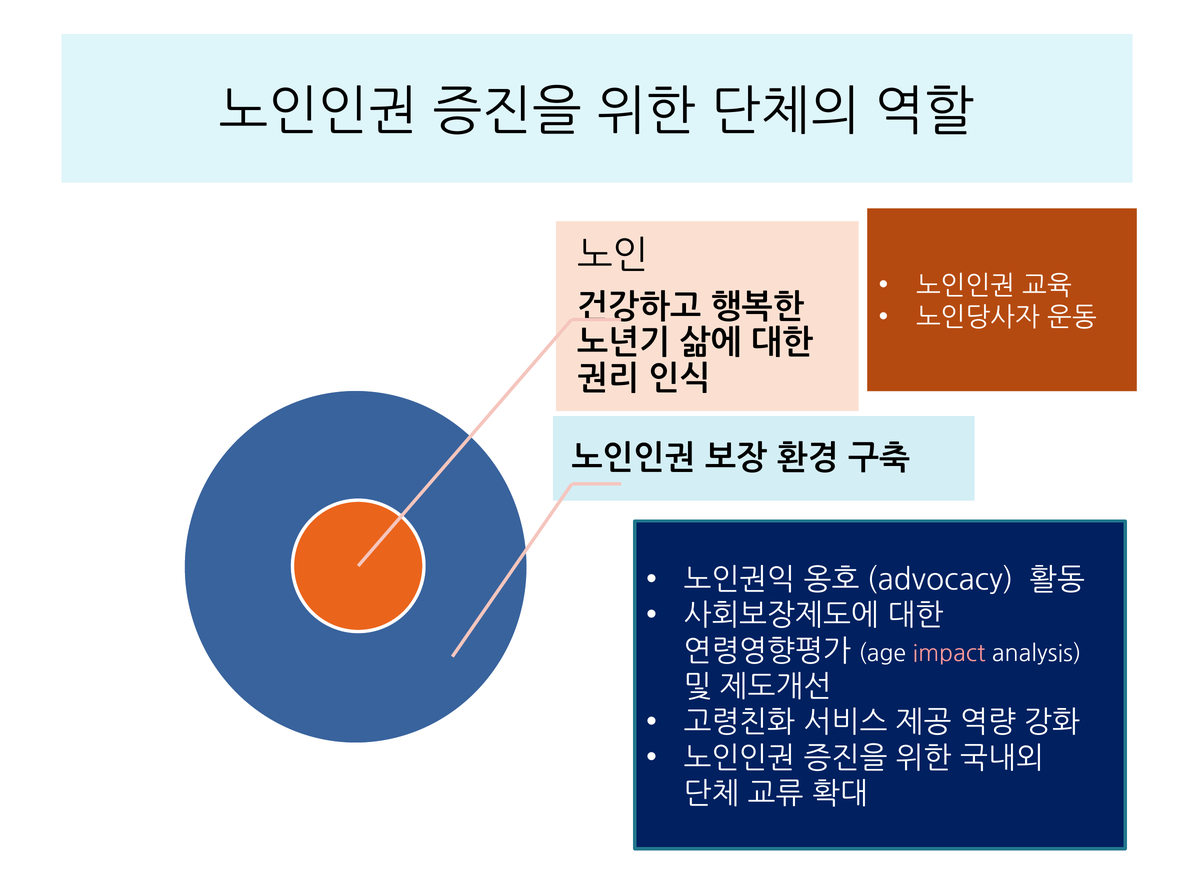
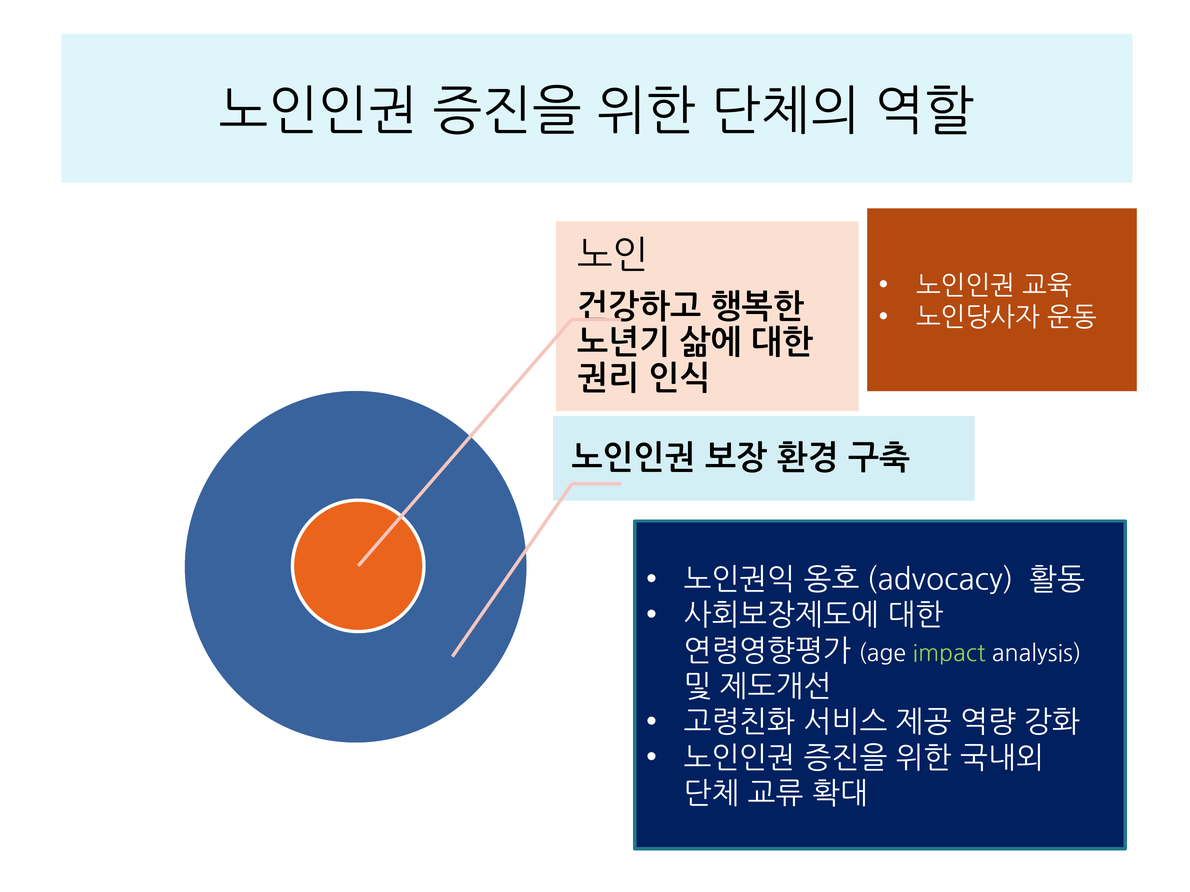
impact colour: pink -> light green (949, 654)
